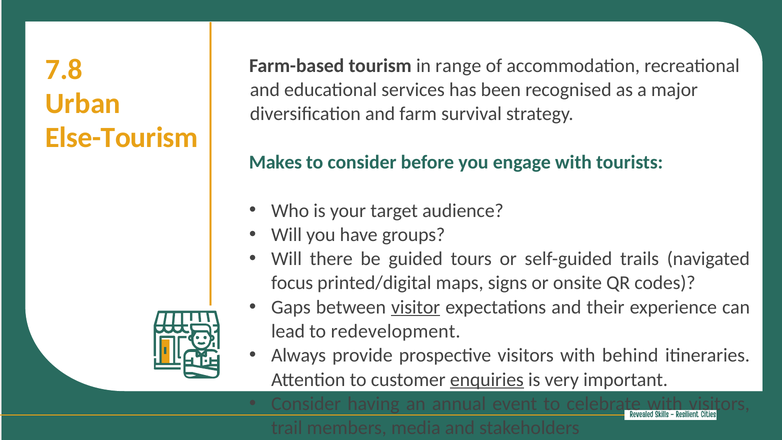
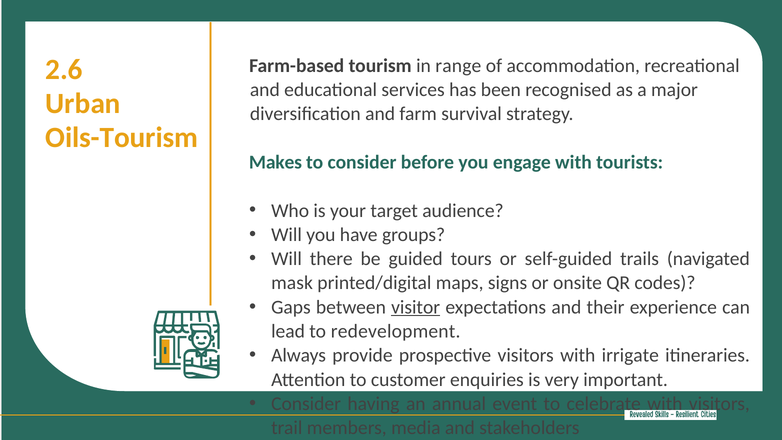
7.8: 7.8 -> 2.6 (64, 69)
Else-Tourism: Else-Tourism -> Oils-Tourism (122, 138)
focus: focus -> mask (292, 283)
behind: behind -> irrigate (630, 355)
enquiries underline: present -> none (487, 380)
